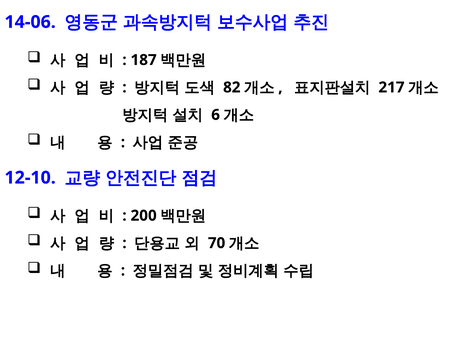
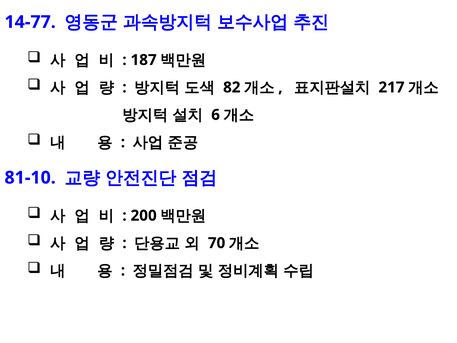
14-06: 14-06 -> 14-77 (30, 22)
12-10: 12-10 -> 81-10 (30, 178)
